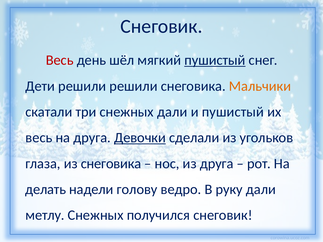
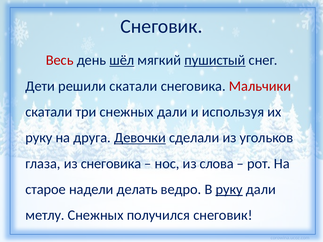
шёл underline: none -> present (122, 60)
решили решили: решили -> скатали (133, 86)
Мальчики colour: orange -> red (260, 86)
и пушистый: пушистый -> используя (233, 112)
весь: весь -> руку (39, 138)
из друга: друга -> слова (217, 164)
делать: делать -> старое (46, 190)
голову: голову -> делать (137, 190)
руку underline: none -> present (229, 190)
